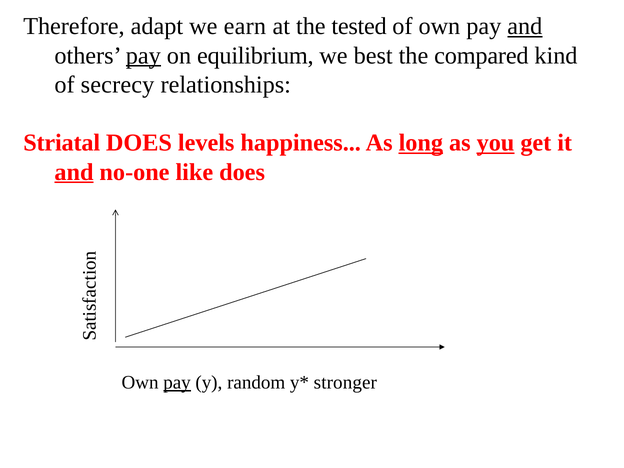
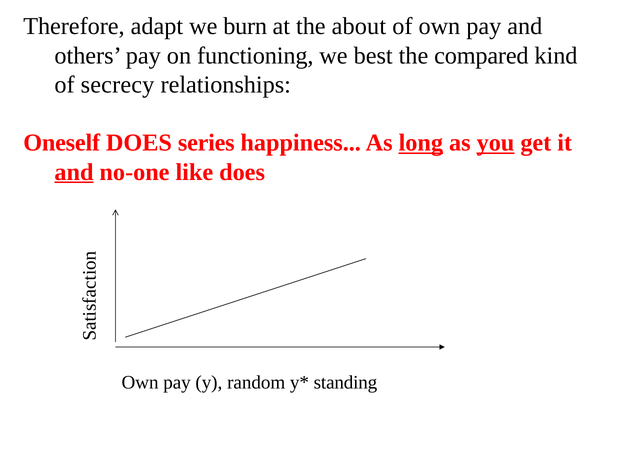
earn: earn -> burn (245, 26)
tested: tested -> about (359, 26)
and underline: present -> none (525, 26)
pay underline: present -> none (143, 55)
equilibrium: equilibrium -> functioning (255, 55)
Striatal: Striatal -> Oneself (62, 143)
levels: levels -> series (206, 143)
pay underline: present -> none (177, 383)
stronger: stronger -> standing (345, 383)
